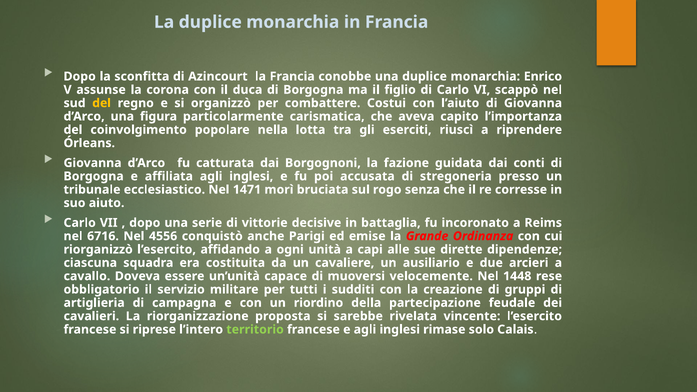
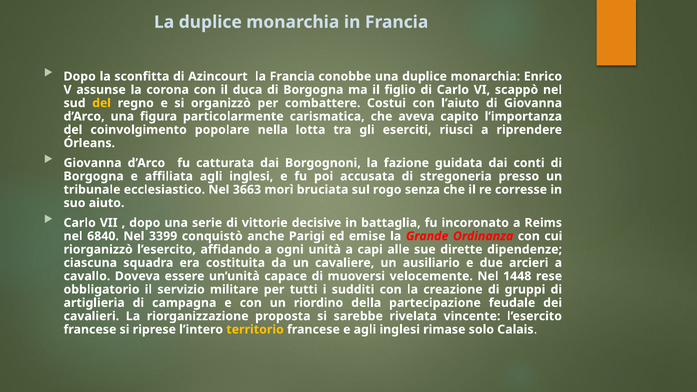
1471: 1471 -> 3663 (247, 190)
6716: 6716 -> 6840 (103, 236)
4556: 4556 -> 3399 (163, 236)
territorio colour: light green -> yellow (255, 330)
